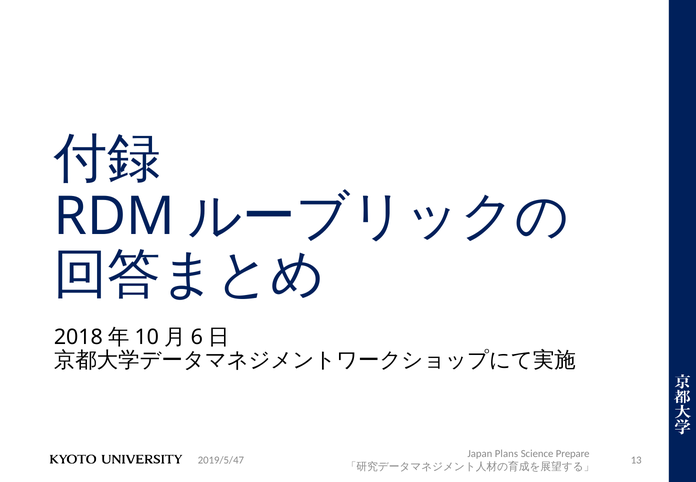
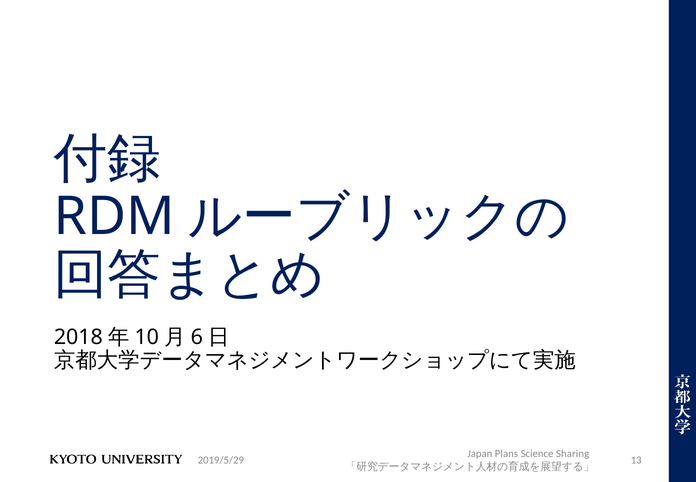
Prepare: Prepare -> Sharing (573, 454)
2019/5/47: 2019/5/47 -> 2019/5/29 (221, 460)
